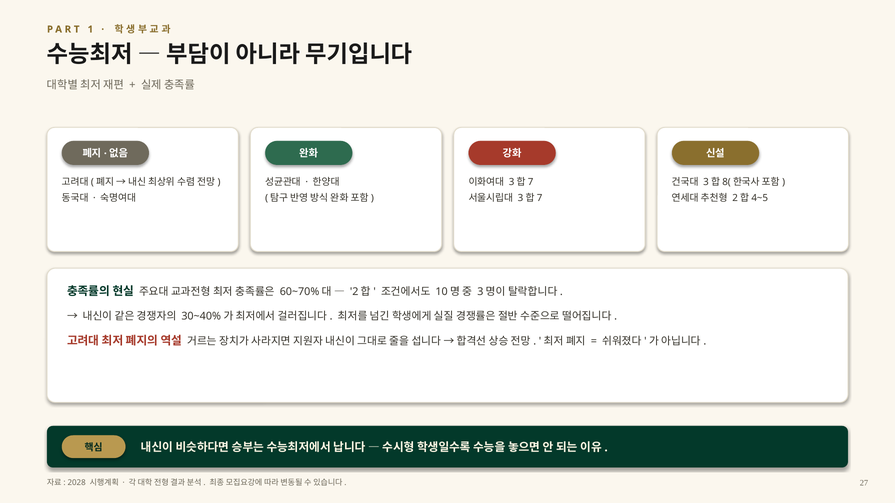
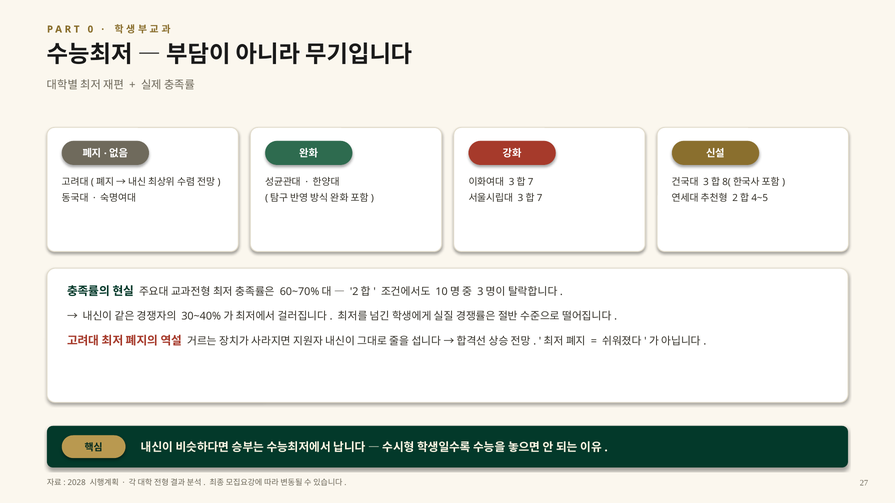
1: 1 -> 0 (90, 29)
